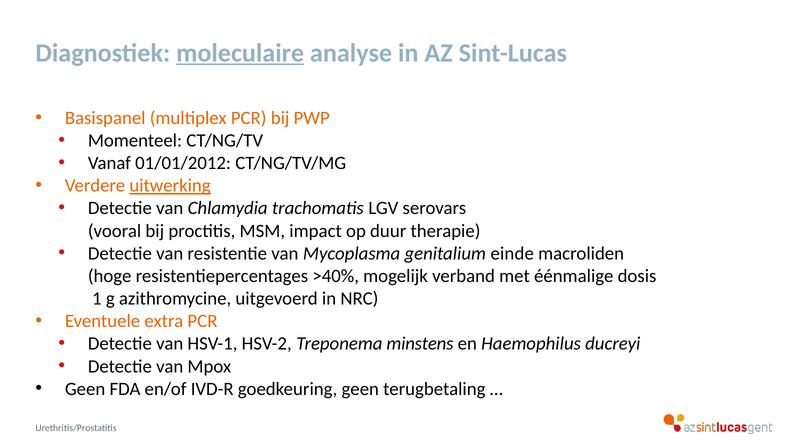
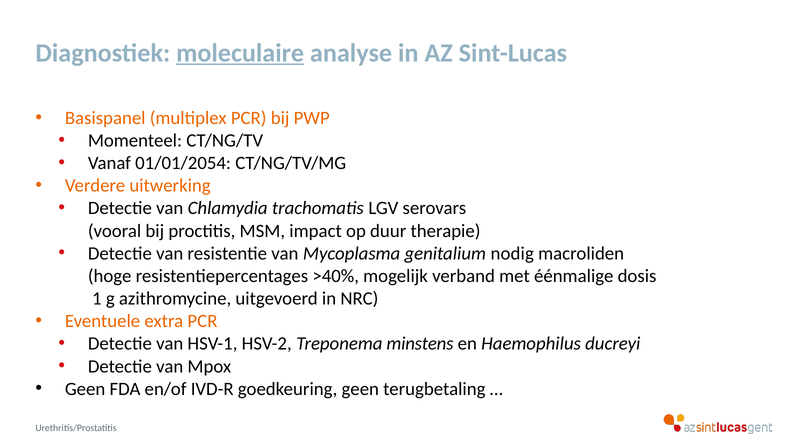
01/01/2012: 01/01/2012 -> 01/01/2054 (183, 163)
uitwerking underline: present -> none (170, 186)
einde: einde -> nodig (512, 253)
